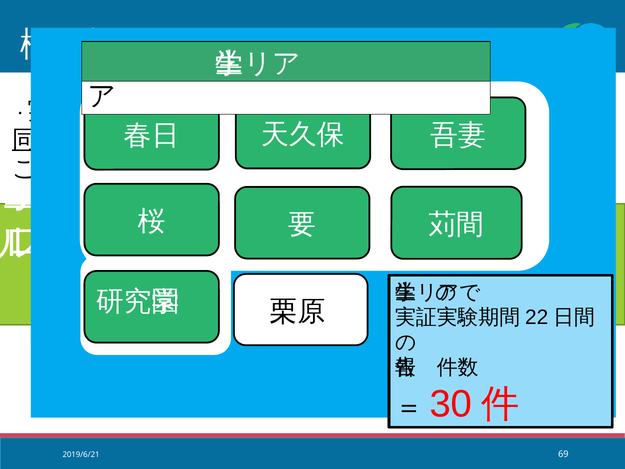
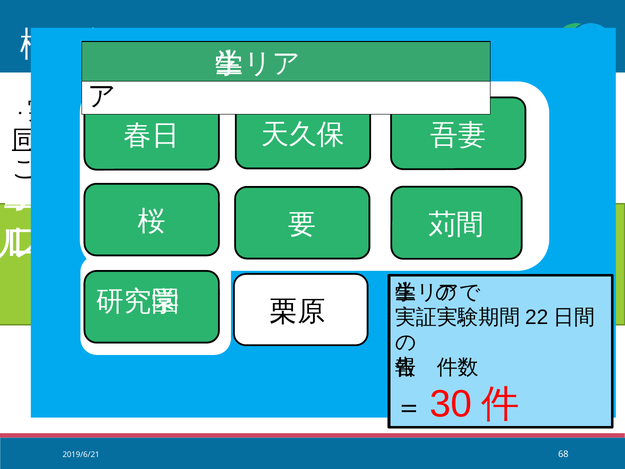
69: 69 -> 68 (563, 454)
